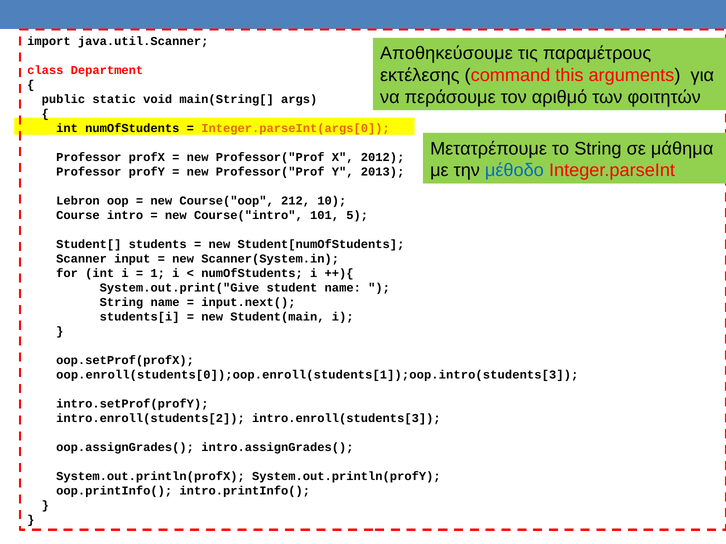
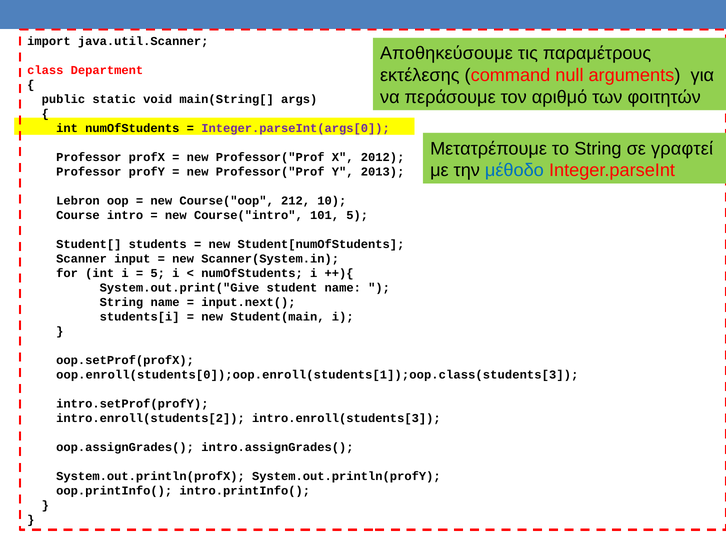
this: this -> null (569, 75)
Integer.parseInt(args[0 colour: orange -> purple (296, 128)
μάθημα: μάθημα -> γραφτεί (682, 149)
1: 1 -> 5 (158, 273)
oop.enroll(students[0]);oop.enroll(students[1]);oop.intro(students[3: oop.enroll(students[0]);oop.enroll(students[1]);oop.intro(students[3 -> oop.enroll(students[0]);oop.enroll(students[1]);oop.class(students[3 (317, 375)
